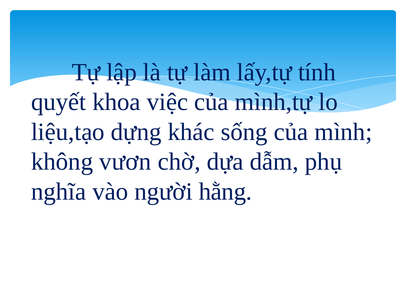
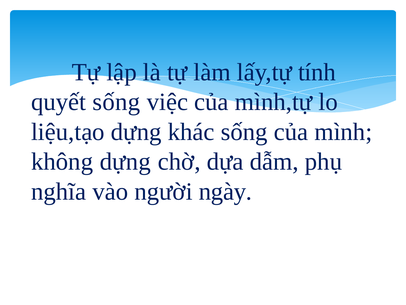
quyết khoa: khoa -> sống (116, 102)
không vươn: vươn -> dựng (125, 161)
hằng: hằng -> ngày (225, 191)
